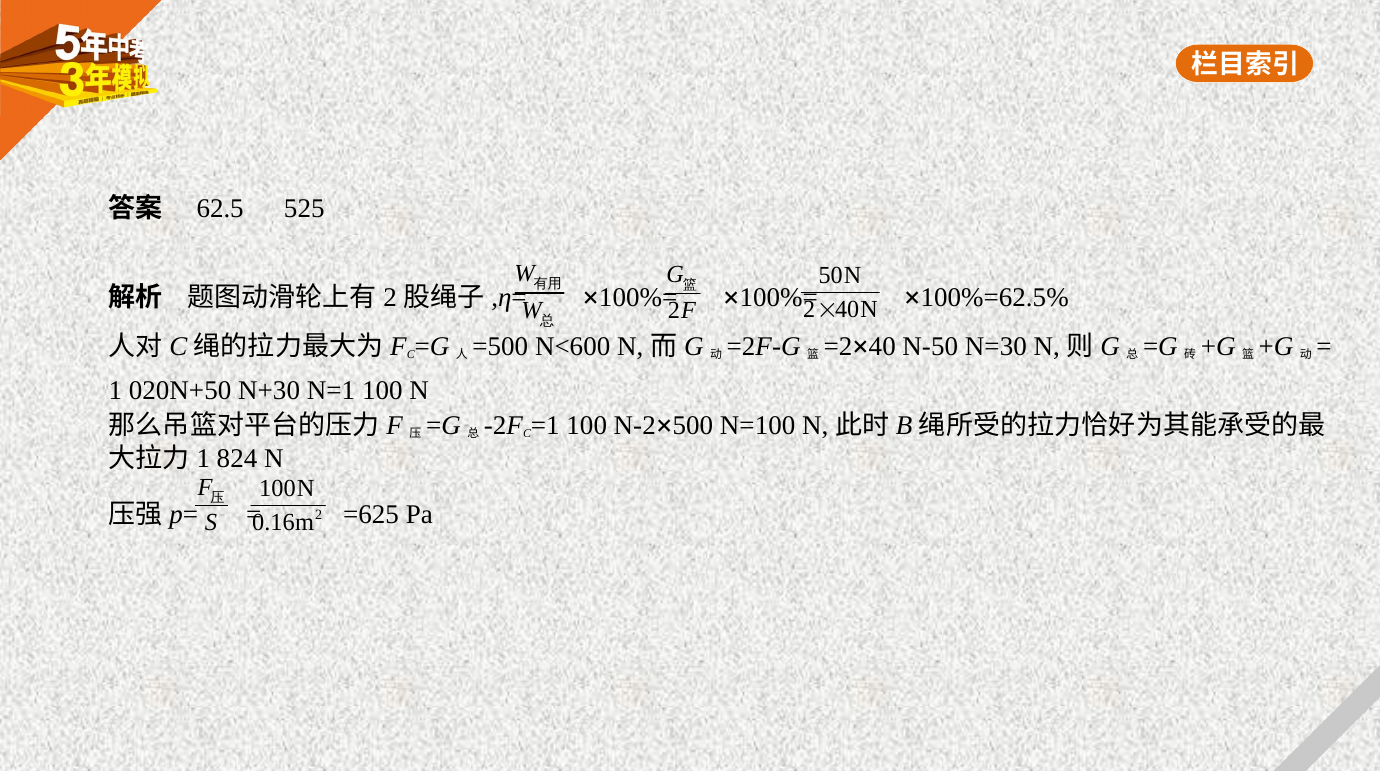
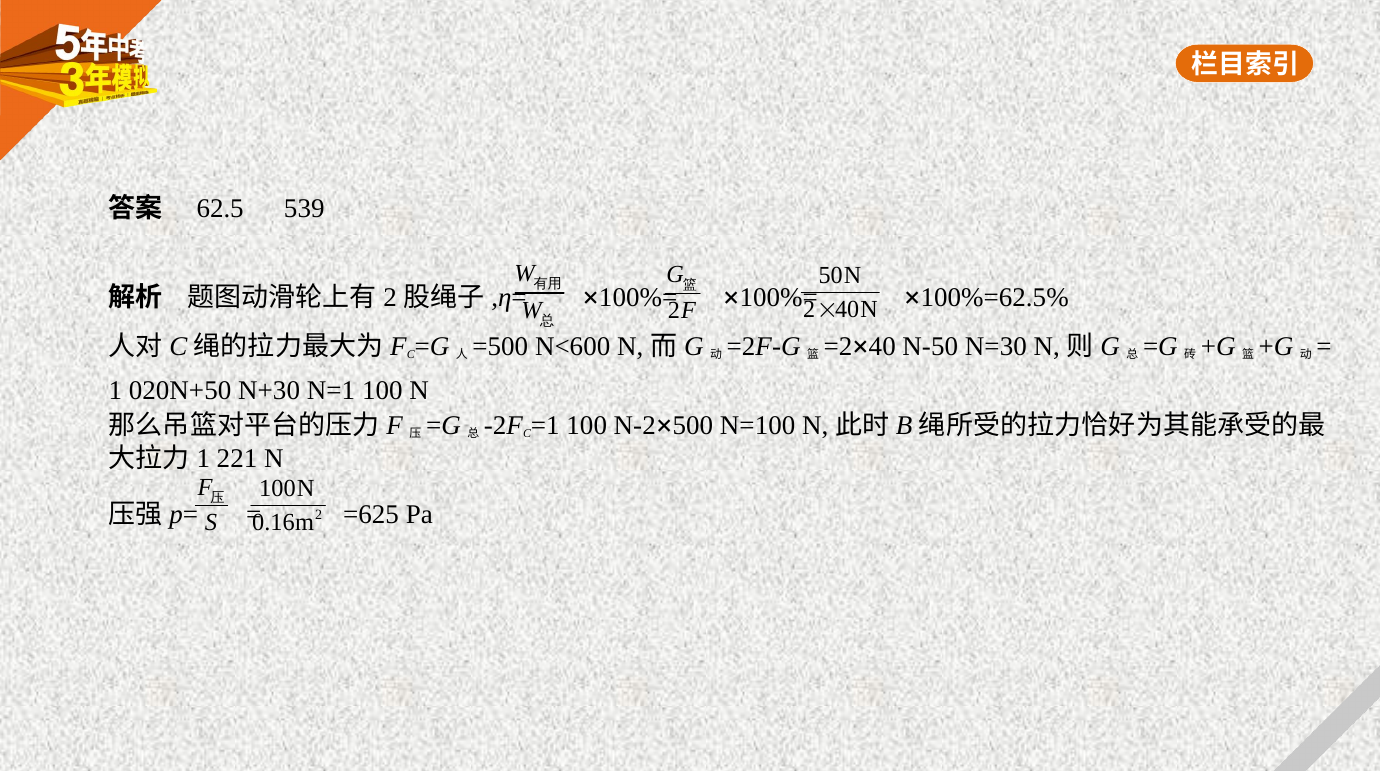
525: 525 -> 539 (304, 208)
824: 824 -> 221 (237, 459)
